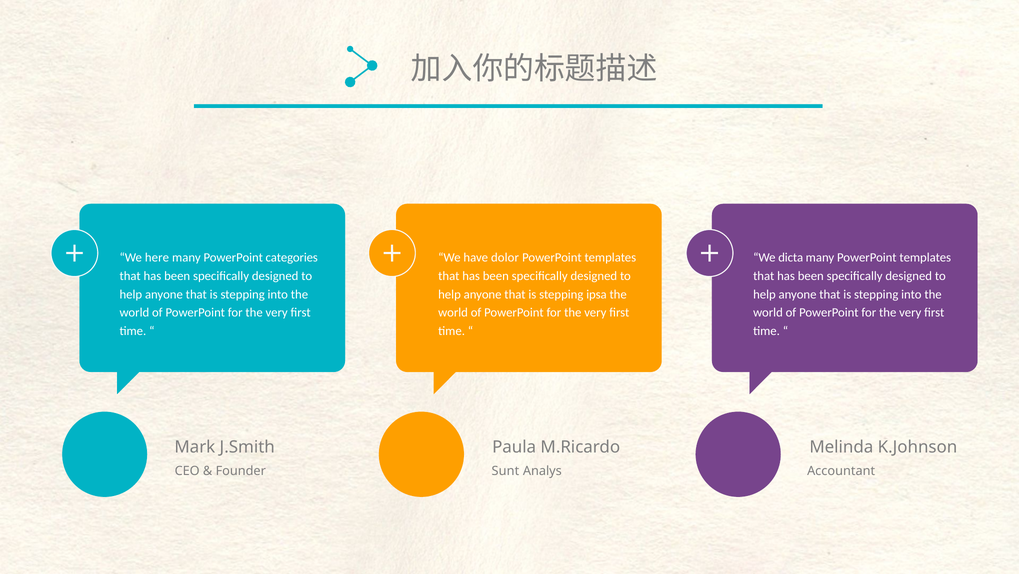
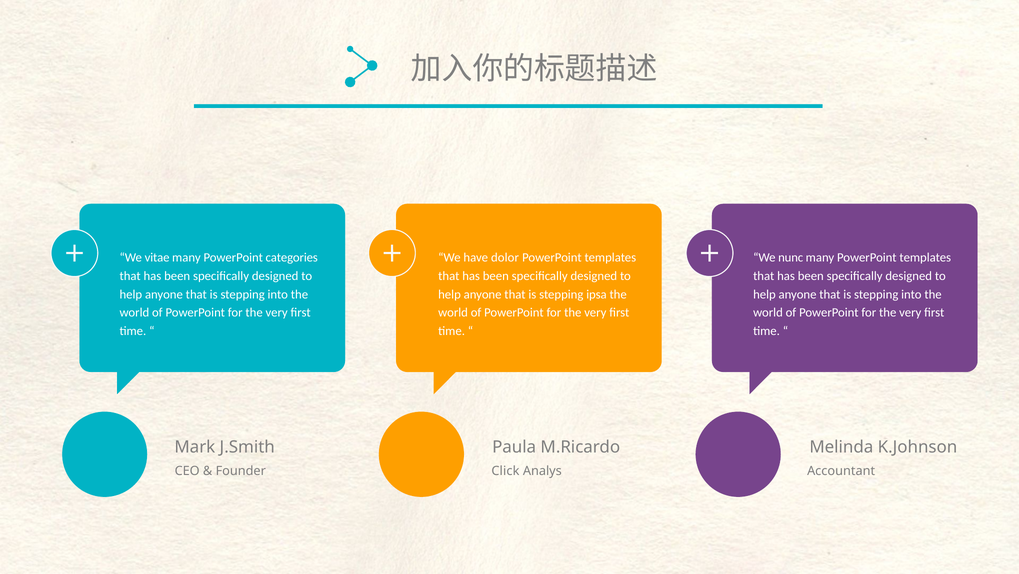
here: here -> vitae (157, 257)
dicta: dicta -> nunc (791, 257)
Sunt: Sunt -> Click (505, 471)
